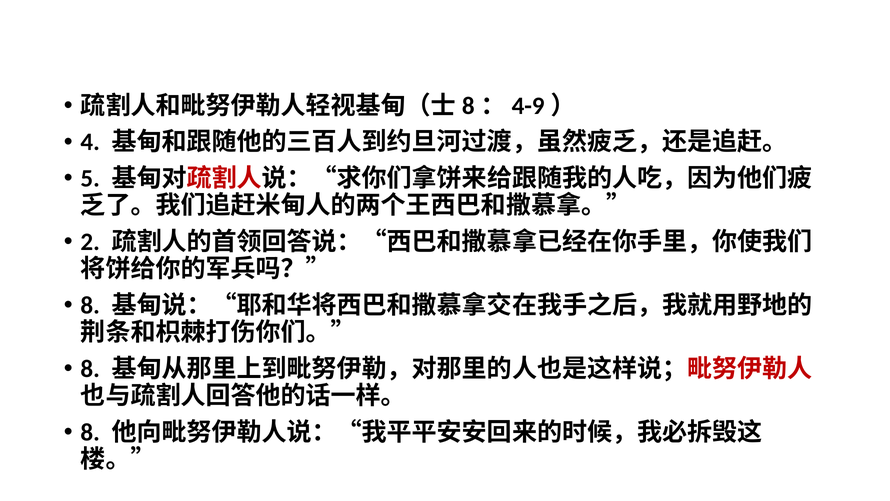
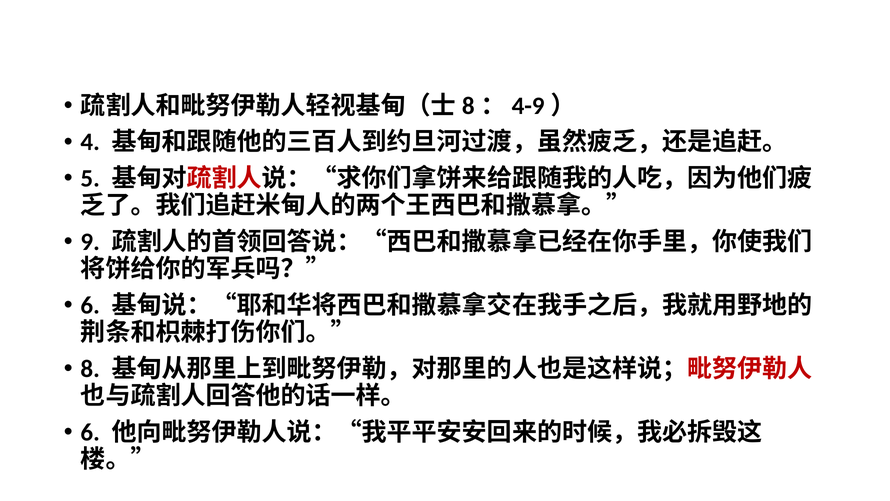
2: 2 -> 9 (90, 242)
8: 8 -> 6 (90, 305)
8: 8 -> 6 (90, 432)
